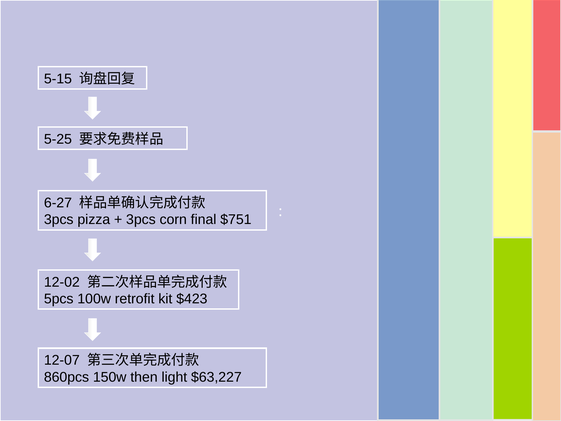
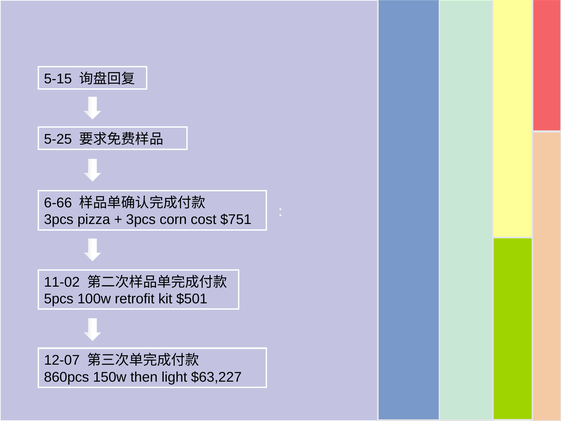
6-27: 6-27 -> 6-66 (58, 203)
final: final -> cost (204, 220)
12-02: 12-02 -> 11-02 (62, 282)
$423: $423 -> $501 (192, 299)
